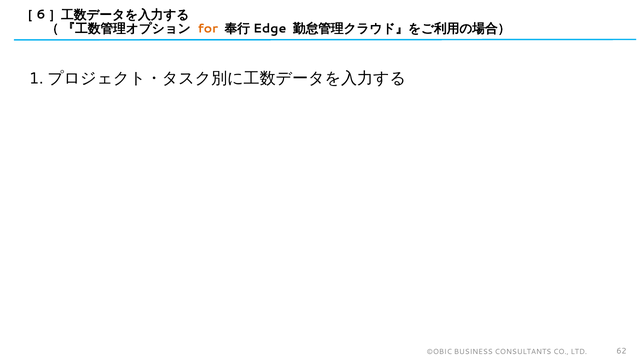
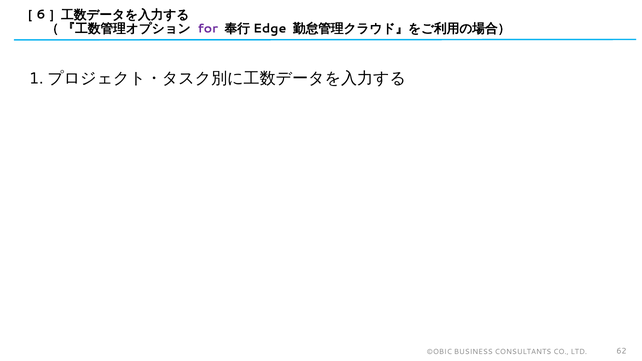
for colour: orange -> purple (208, 28)
